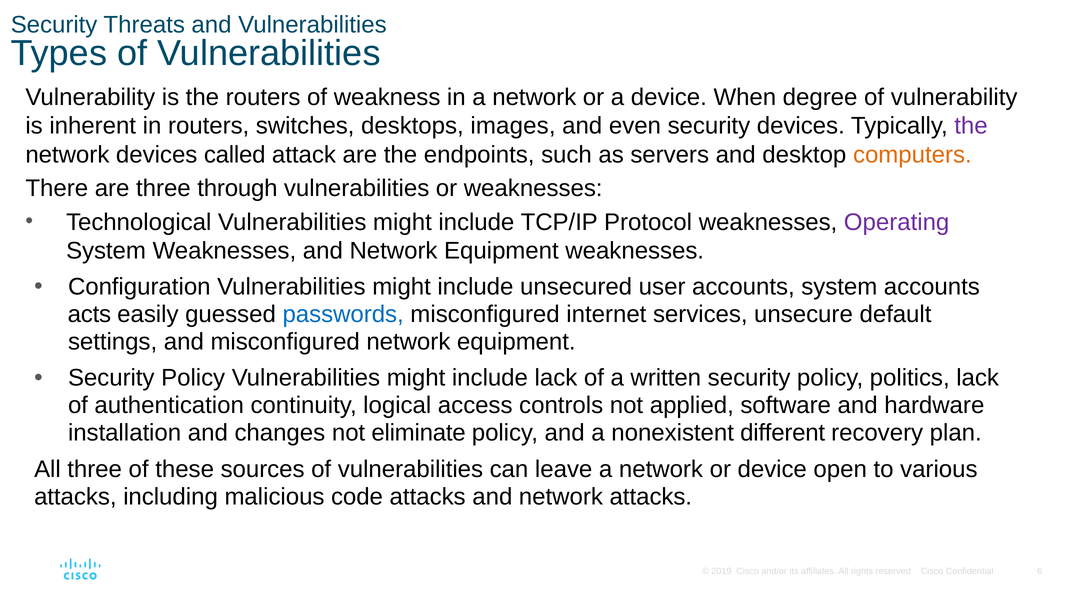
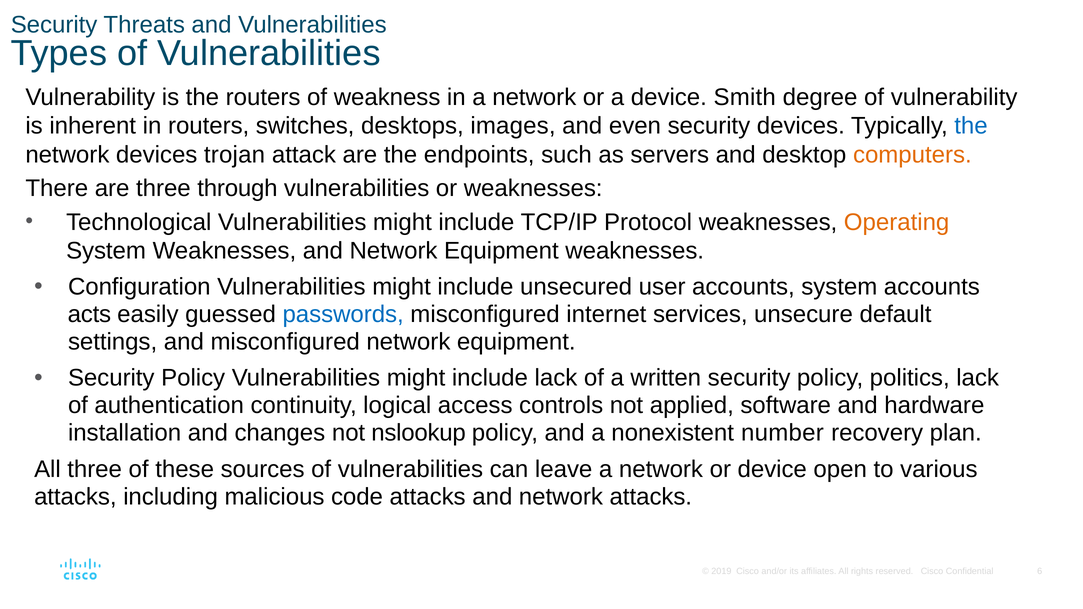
When: When -> Smith (745, 97)
the colour: purple -> blue (971, 126)
called: called -> trojan (235, 155)
Operating colour: purple -> orange (897, 222)
eliminate: eliminate -> nslookup (419, 433)
different: different -> number (782, 433)
